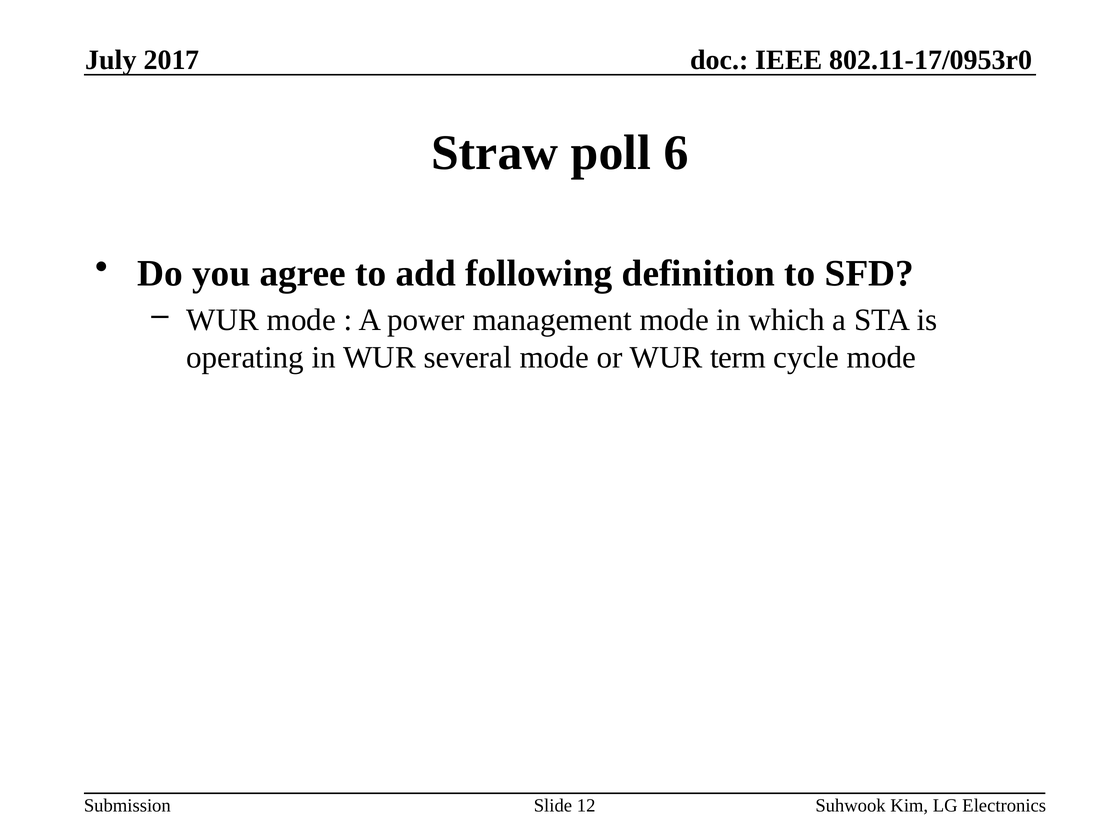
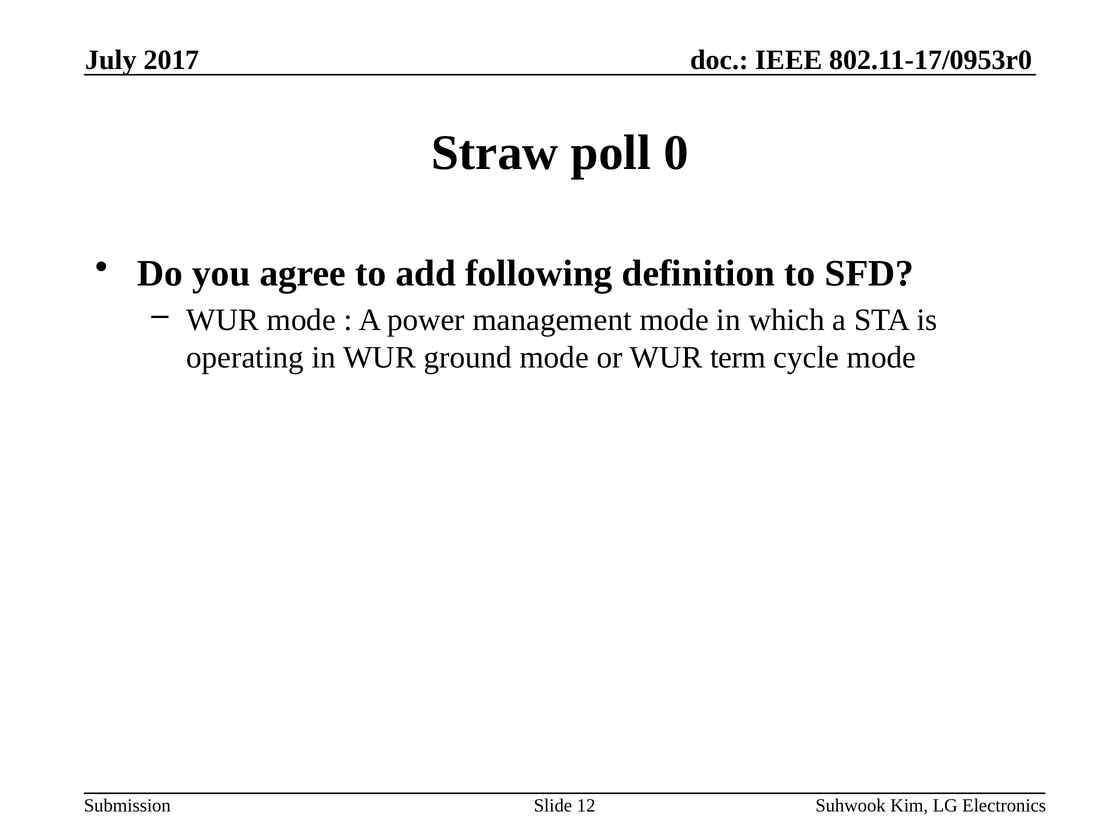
6: 6 -> 0 (676, 153)
several: several -> ground (468, 358)
